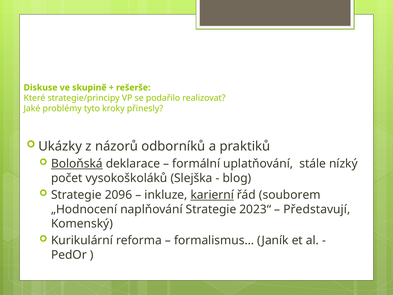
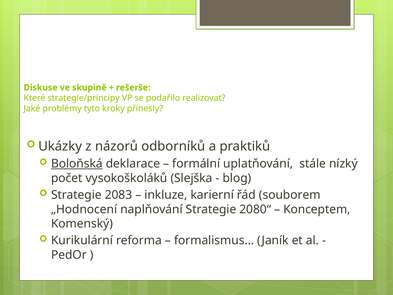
2096: 2096 -> 2083 (118, 195)
karierní underline: present -> none (212, 195)
2023“: 2023“ -> 2080“ (255, 209)
Představují: Představují -> Konceptem (317, 209)
